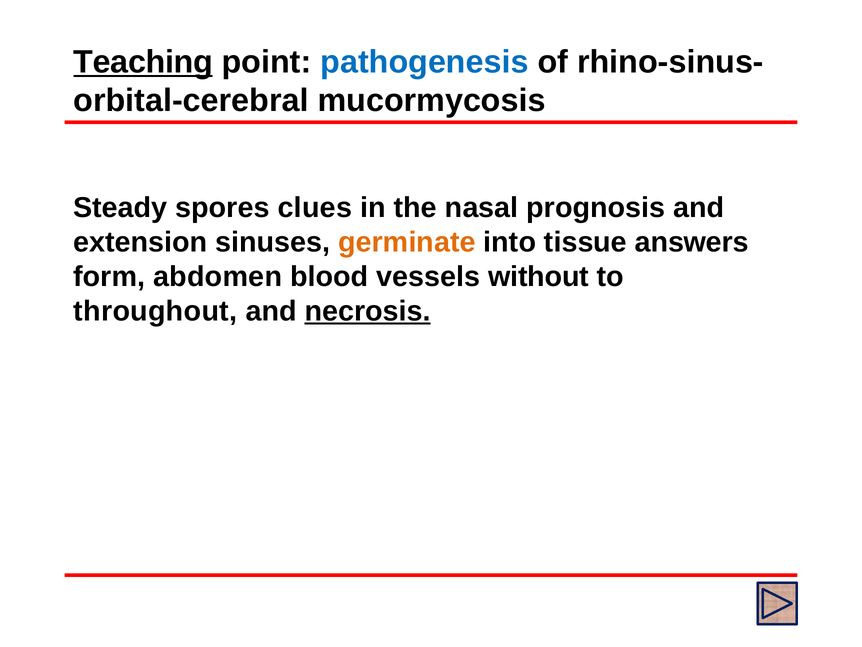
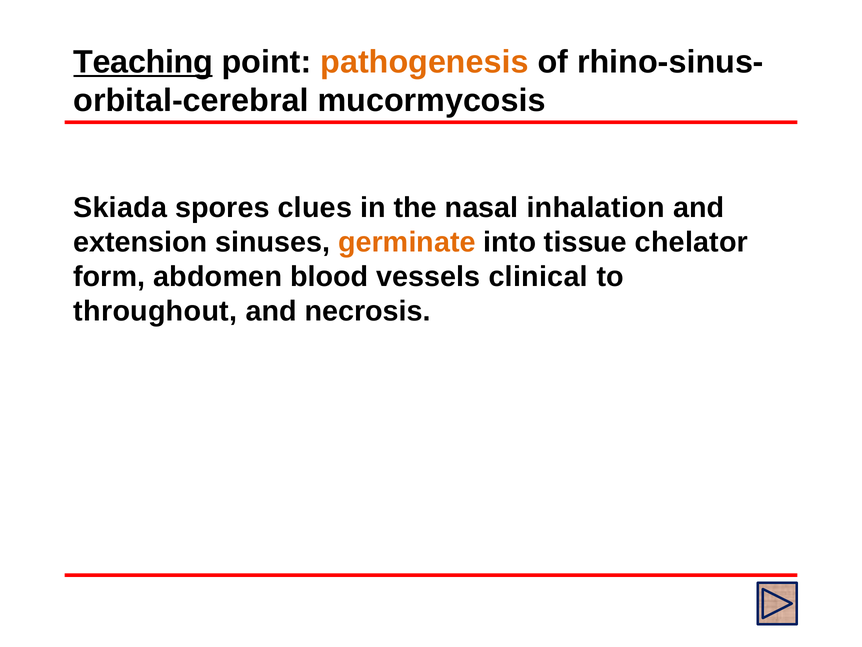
pathogenesis colour: blue -> orange (424, 62)
Steady: Steady -> Skiada (120, 207)
prognosis: prognosis -> inhalation (596, 207)
answers: answers -> chelator (692, 242)
without: without -> clinical (538, 276)
necrosis underline: present -> none (368, 311)
